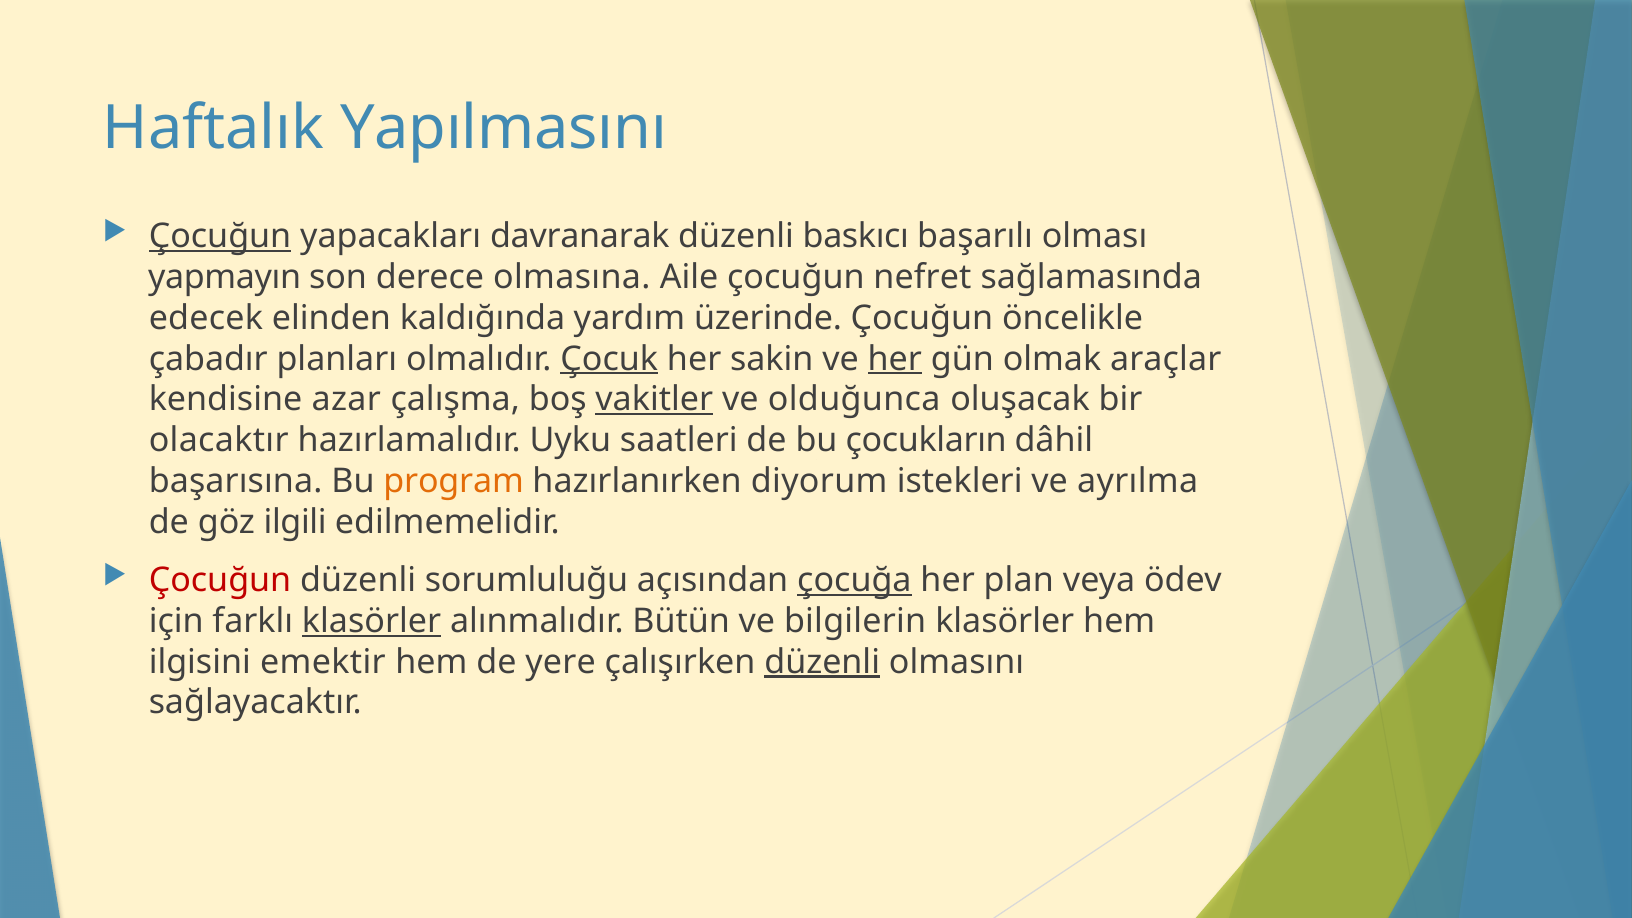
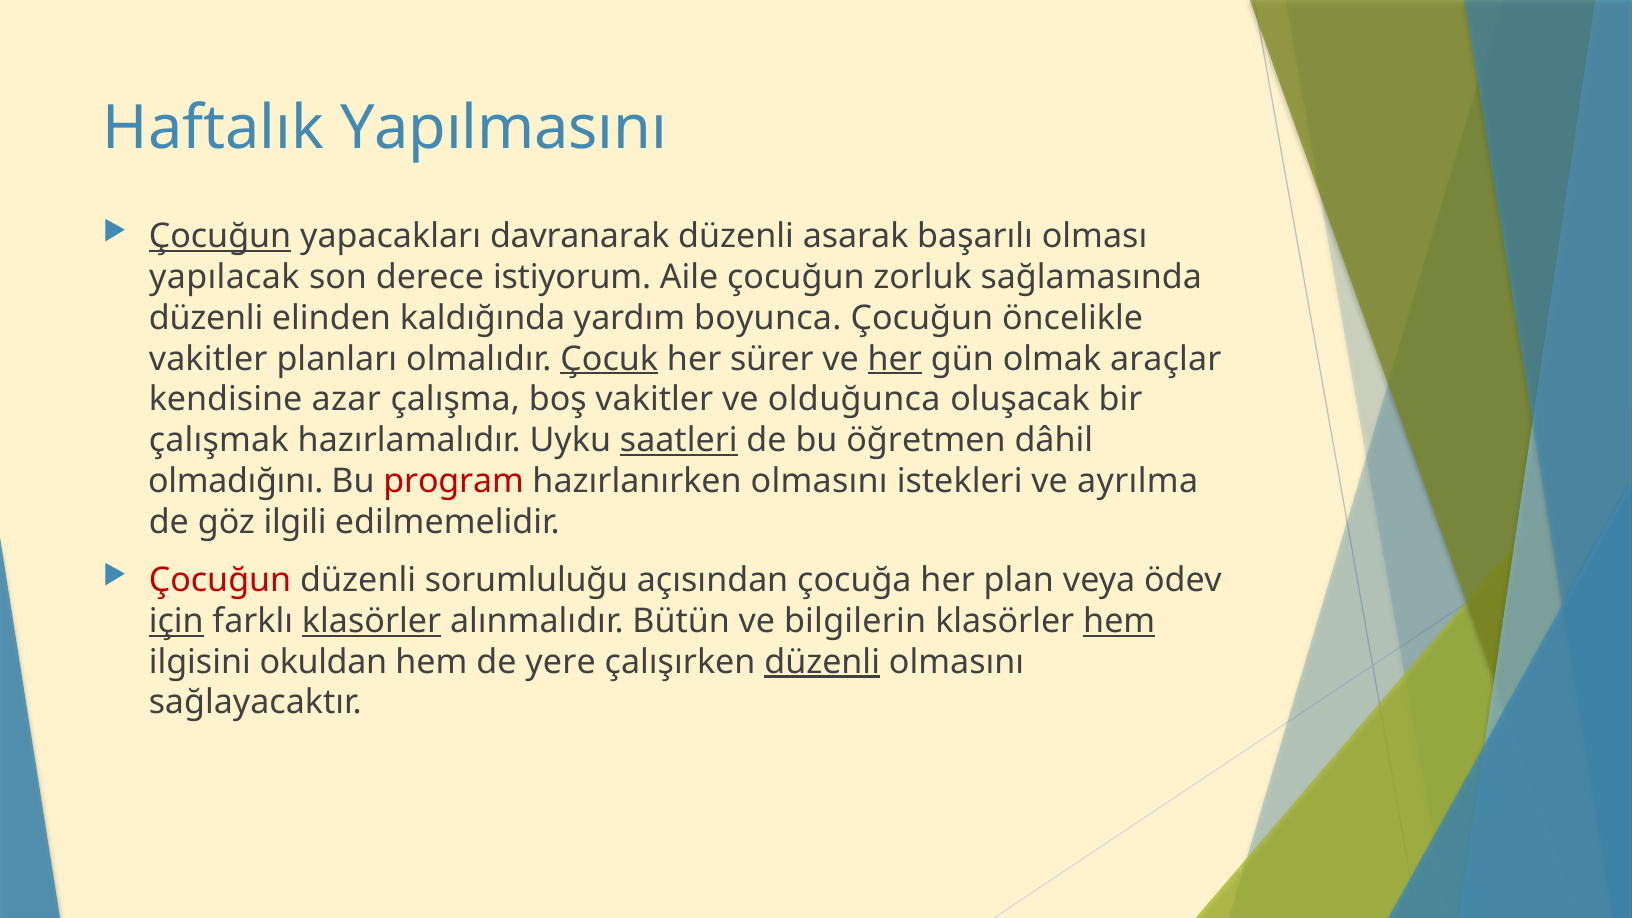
baskıcı: baskıcı -> asarak (856, 236)
yapmayın: yapmayın -> yapılacak (224, 277)
olmasına: olmasına -> istiyorum (572, 277)
nefret: nefret -> zorluk (923, 277)
edecek: edecek -> düzenli (206, 318)
üzerinde: üzerinde -> boyunca (768, 318)
çabadır: çabadır -> vakitler (208, 359)
sakin: sakin -> sürer (772, 359)
vakitler underline: present -> none (654, 400)
olacaktır: olacaktır -> çalışmak (219, 441)
saatleri underline: none -> present (679, 441)
çocukların: çocukların -> öğretmen (926, 441)
başarısına: başarısına -> olmadığını (236, 481)
program colour: orange -> red (454, 481)
hazırlanırken diyorum: diyorum -> olmasını (819, 481)
çocuğa underline: present -> none (854, 580)
için underline: none -> present (176, 621)
hem underline: none -> present (1119, 621)
emektir: emektir -> okuldan (323, 662)
